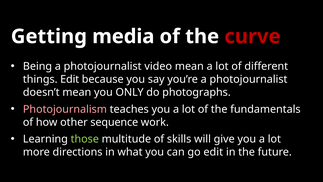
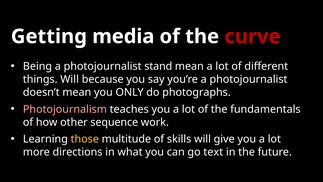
video: video -> stand (158, 66)
things Edit: Edit -> Will (70, 79)
those colour: light green -> yellow (85, 139)
go edit: edit -> text (213, 152)
